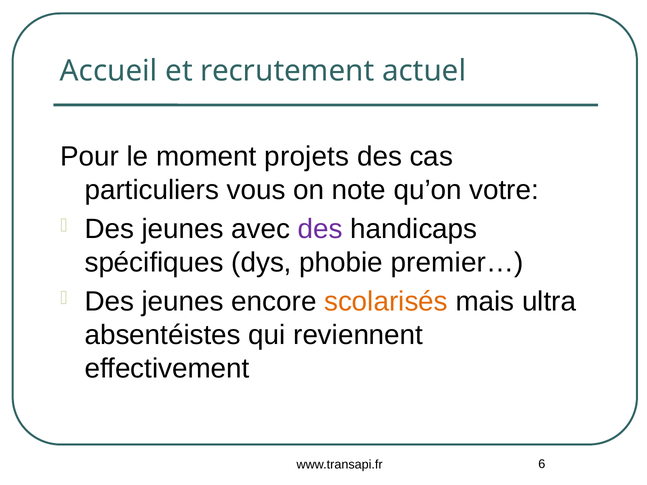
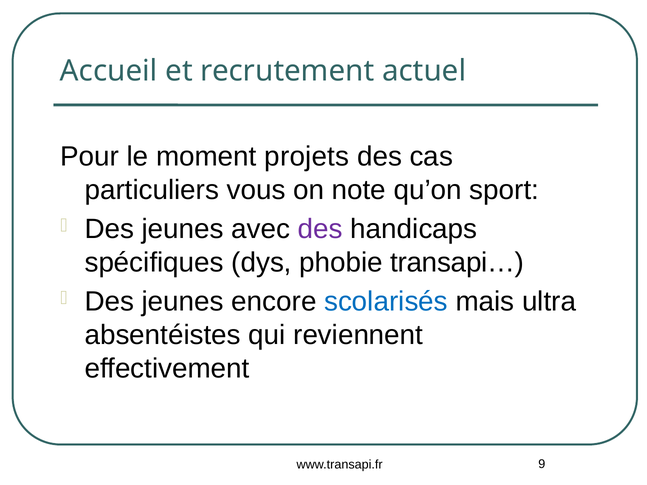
votre: votre -> sport (504, 190)
premier…: premier… -> transapi… (457, 263)
scolarisés colour: orange -> blue (386, 302)
6: 6 -> 9 (542, 465)
